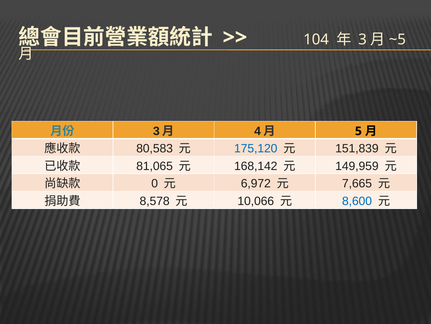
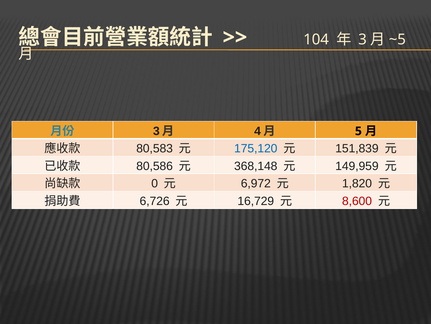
81,065: 81,065 -> 80,586 (155, 166)
168,142: 168,142 -> 368,148 (256, 166)
7,665: 7,665 -> 1,820 (357, 183)
8,578: 8,578 -> 6,726 (155, 201)
10,066: 10,066 -> 16,729 (256, 201)
8,600 colour: blue -> red (357, 201)
